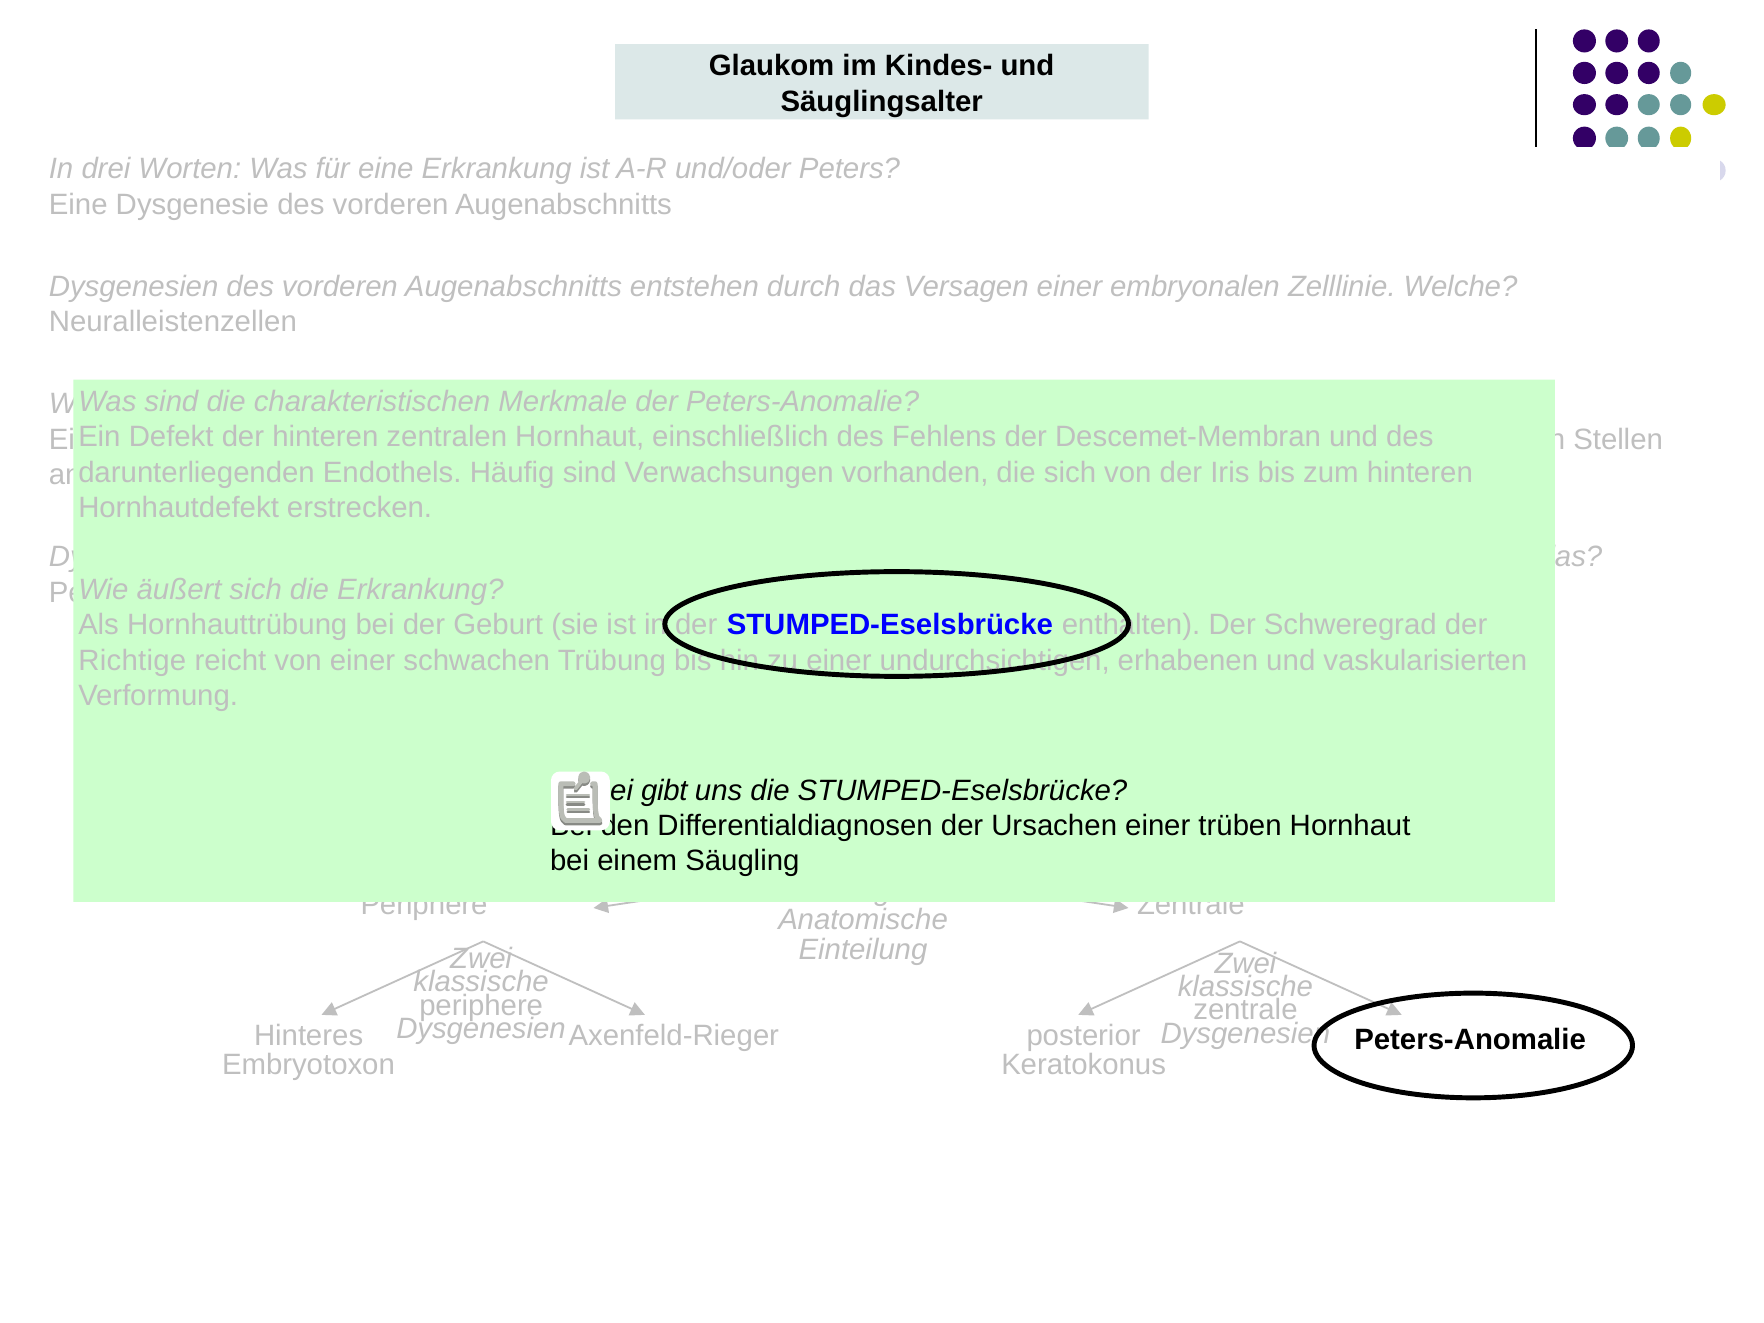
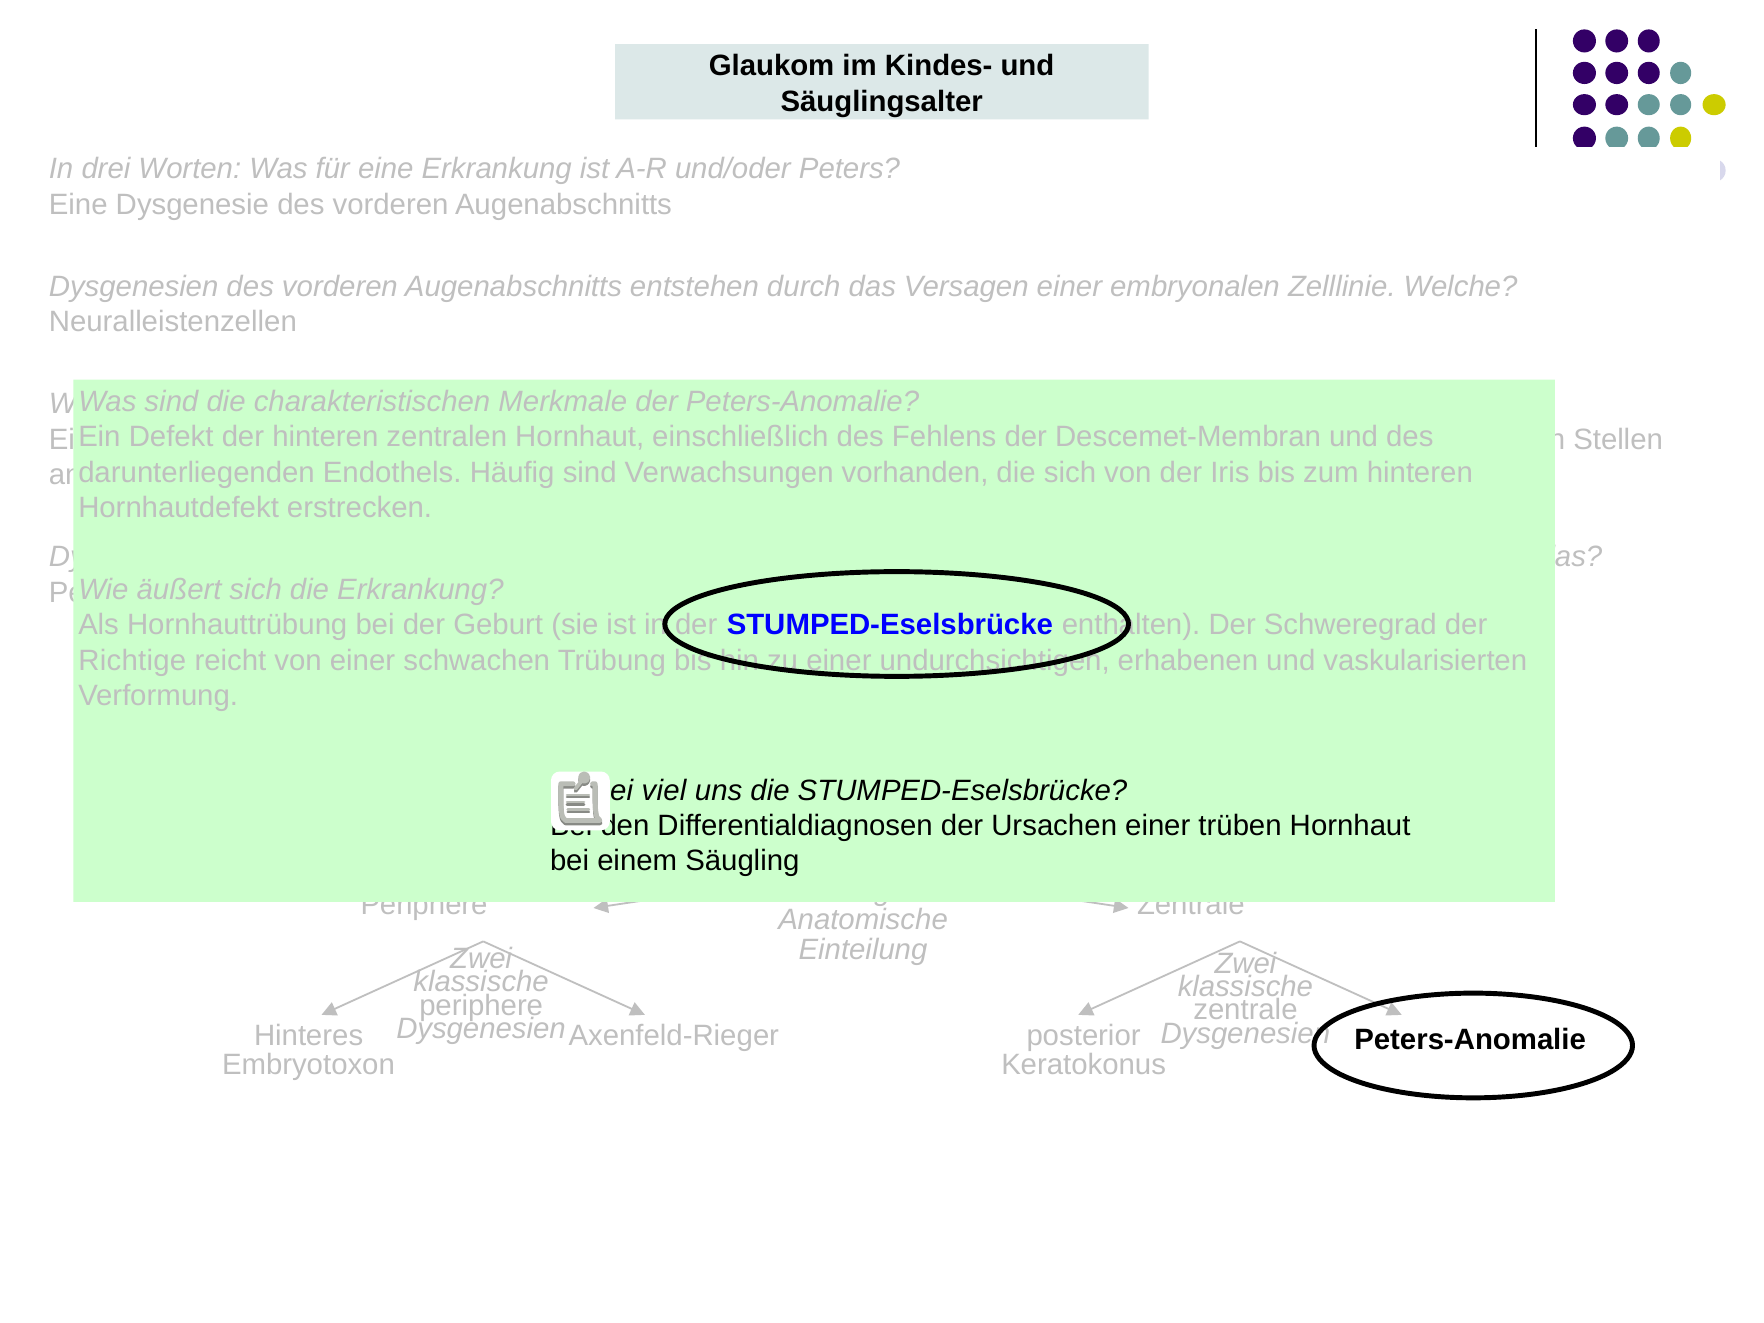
gibt: gibt -> viel (664, 790)
